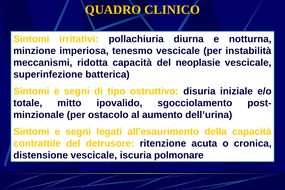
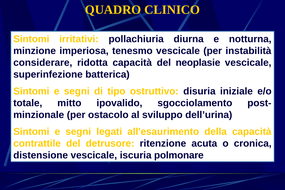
meccanismi: meccanismi -> considerare (43, 63)
aumento: aumento -> sviluppo (162, 115)
